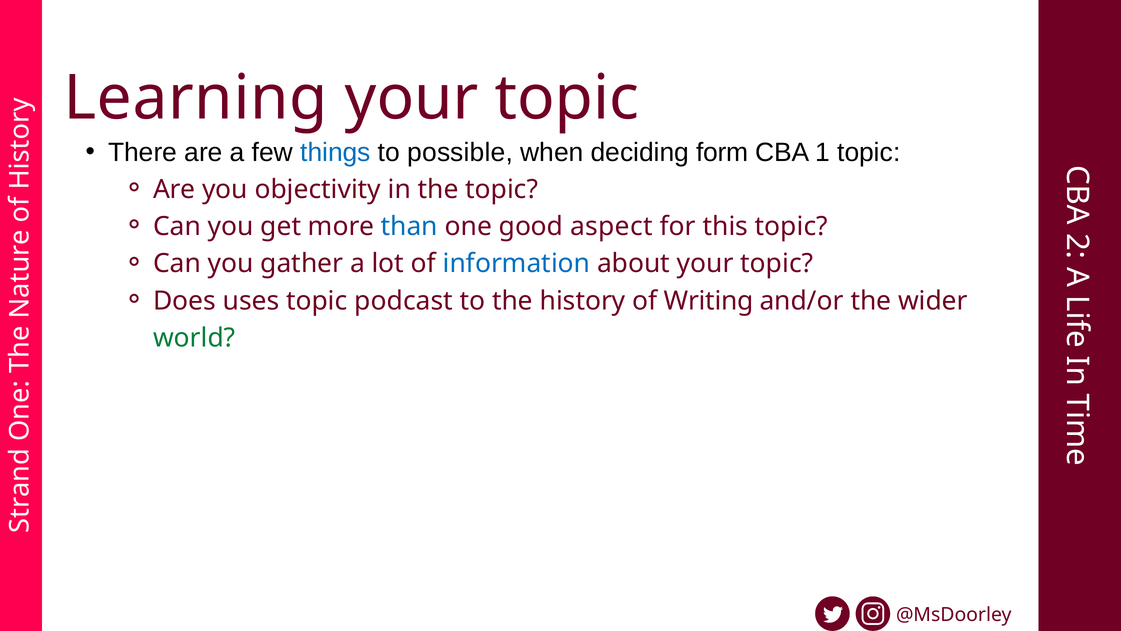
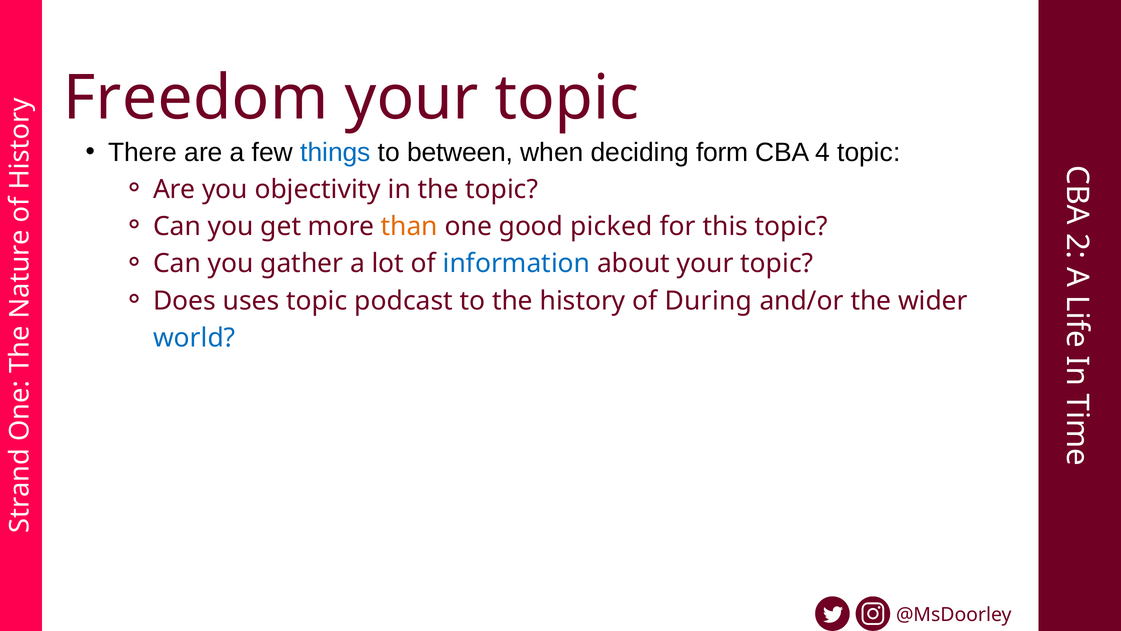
Learning: Learning -> Freedom (196, 98)
possible: possible -> between (460, 152)
1: 1 -> 4 (823, 152)
than colour: blue -> orange (409, 227)
aspect: aspect -> picked (611, 227)
Writing: Writing -> During (708, 301)
world colour: green -> blue (194, 338)
